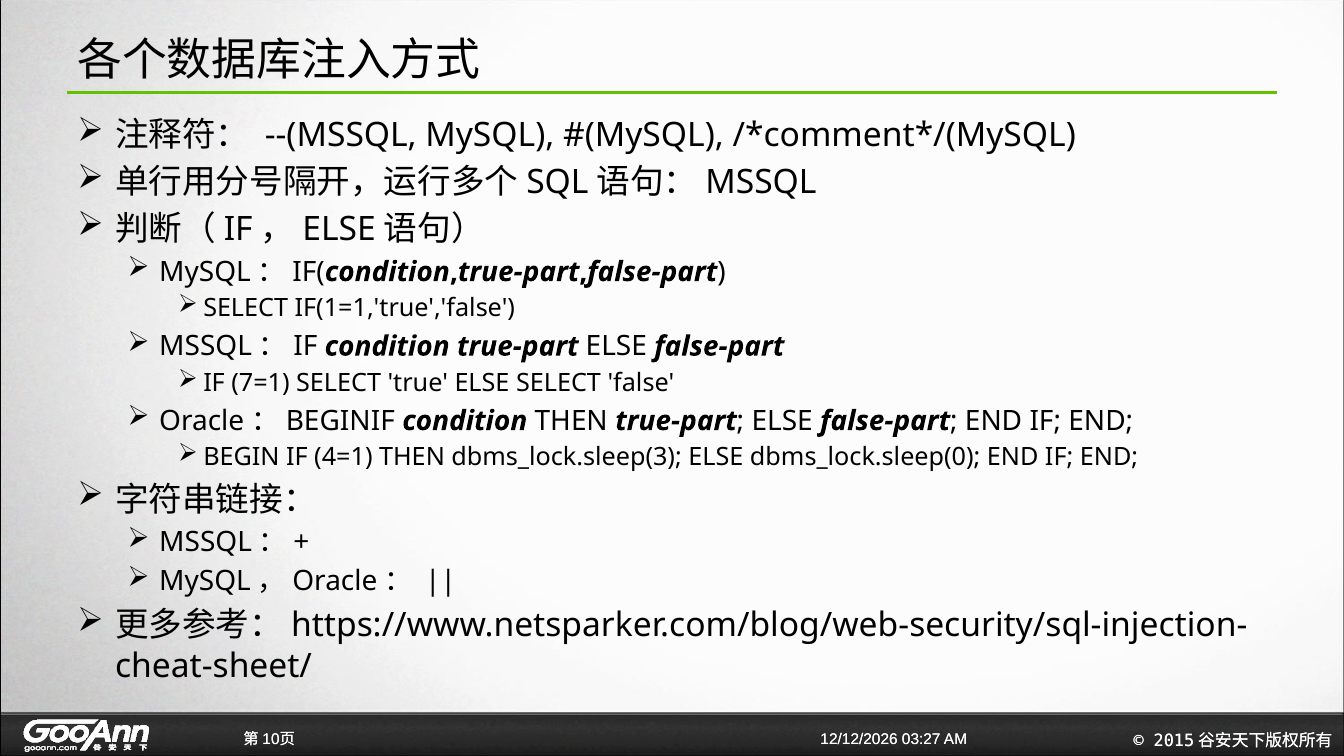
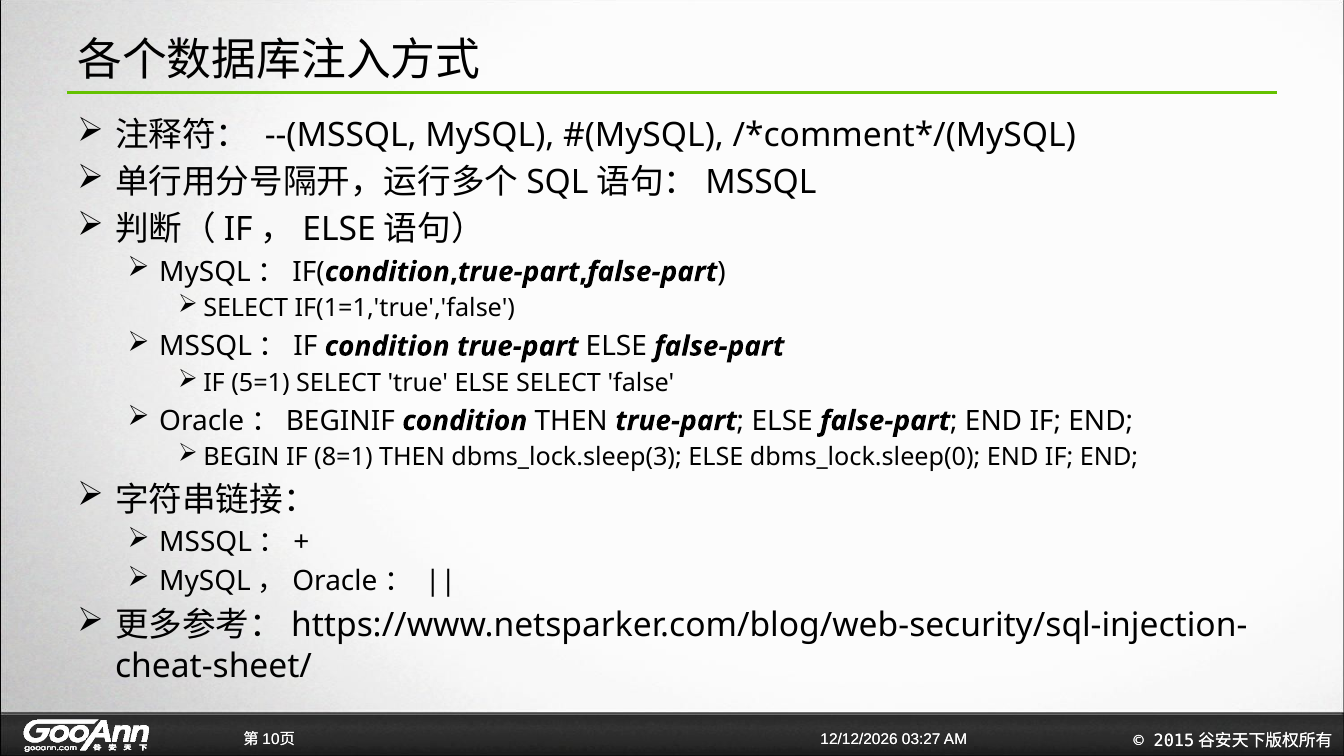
7=1: 7=1 -> 5=1 (261, 383)
4=1: 4=1 -> 8=1 (343, 458)
